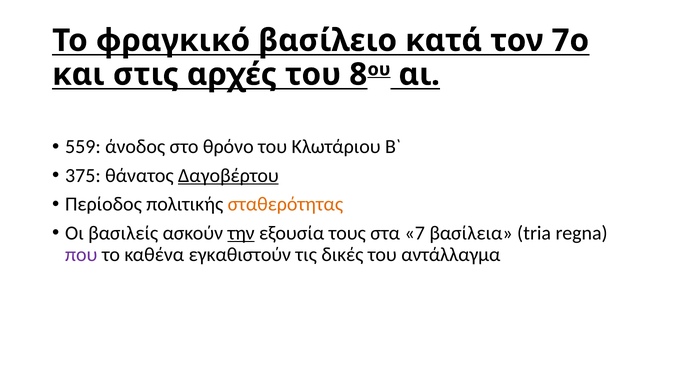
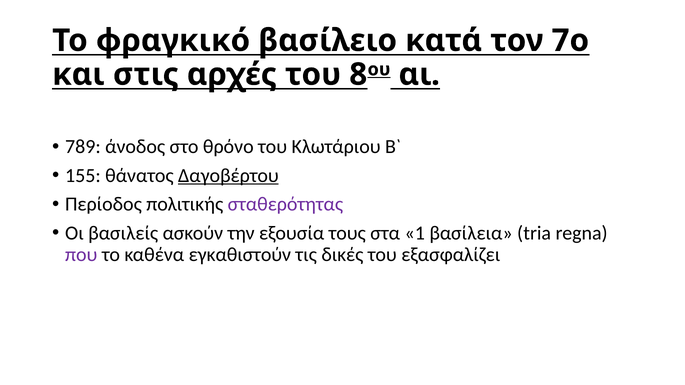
559: 559 -> 789 (83, 147)
375: 375 -> 155 (83, 176)
σταθερότητας colour: orange -> purple (285, 204)
την underline: present -> none (241, 233)
7: 7 -> 1 (415, 233)
αντάλλαγμα: αντάλλαγμα -> εξασφαλίζει (451, 255)
